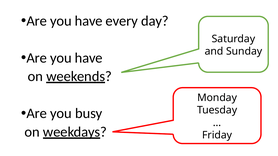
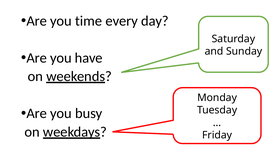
have: have -> time (89, 21)
